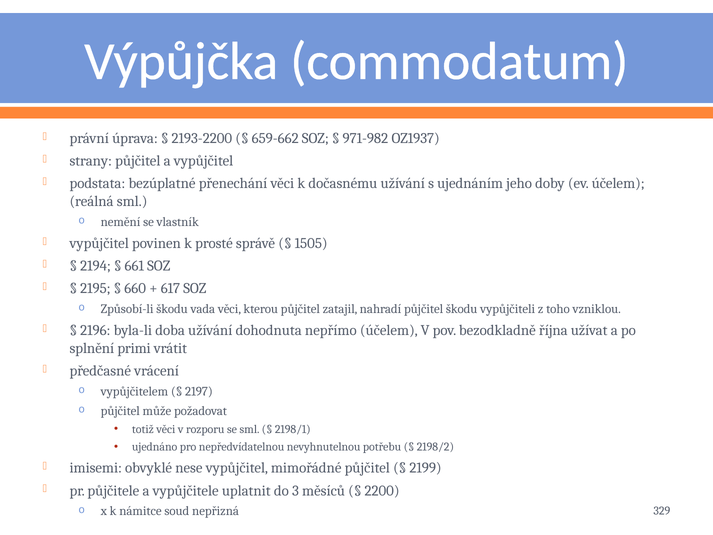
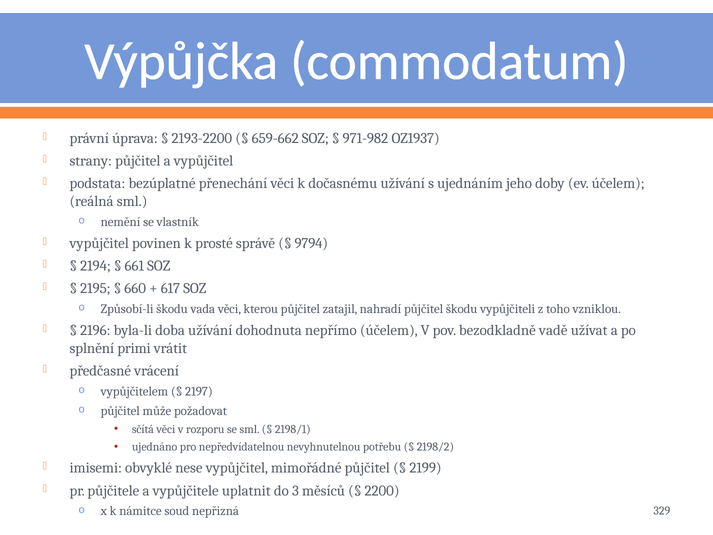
1505: 1505 -> 9794 (311, 243)
října: října -> vadě (553, 330)
totiž: totiž -> sčítá (143, 429)
